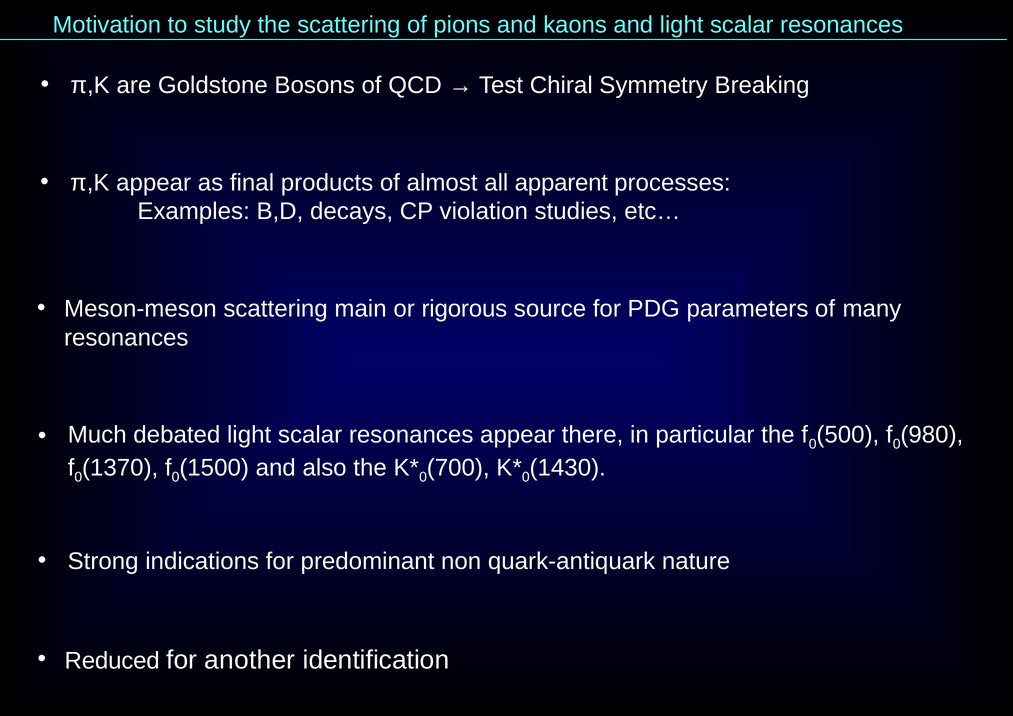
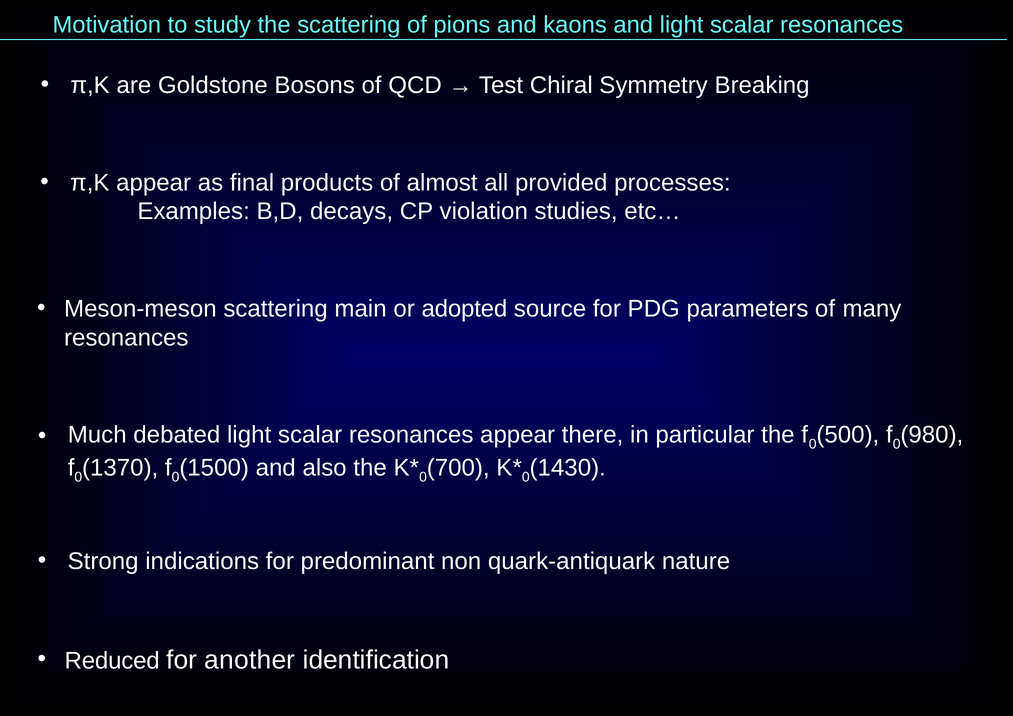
apparent: apparent -> provided (561, 183)
rigorous: rigorous -> adopted (464, 309)
